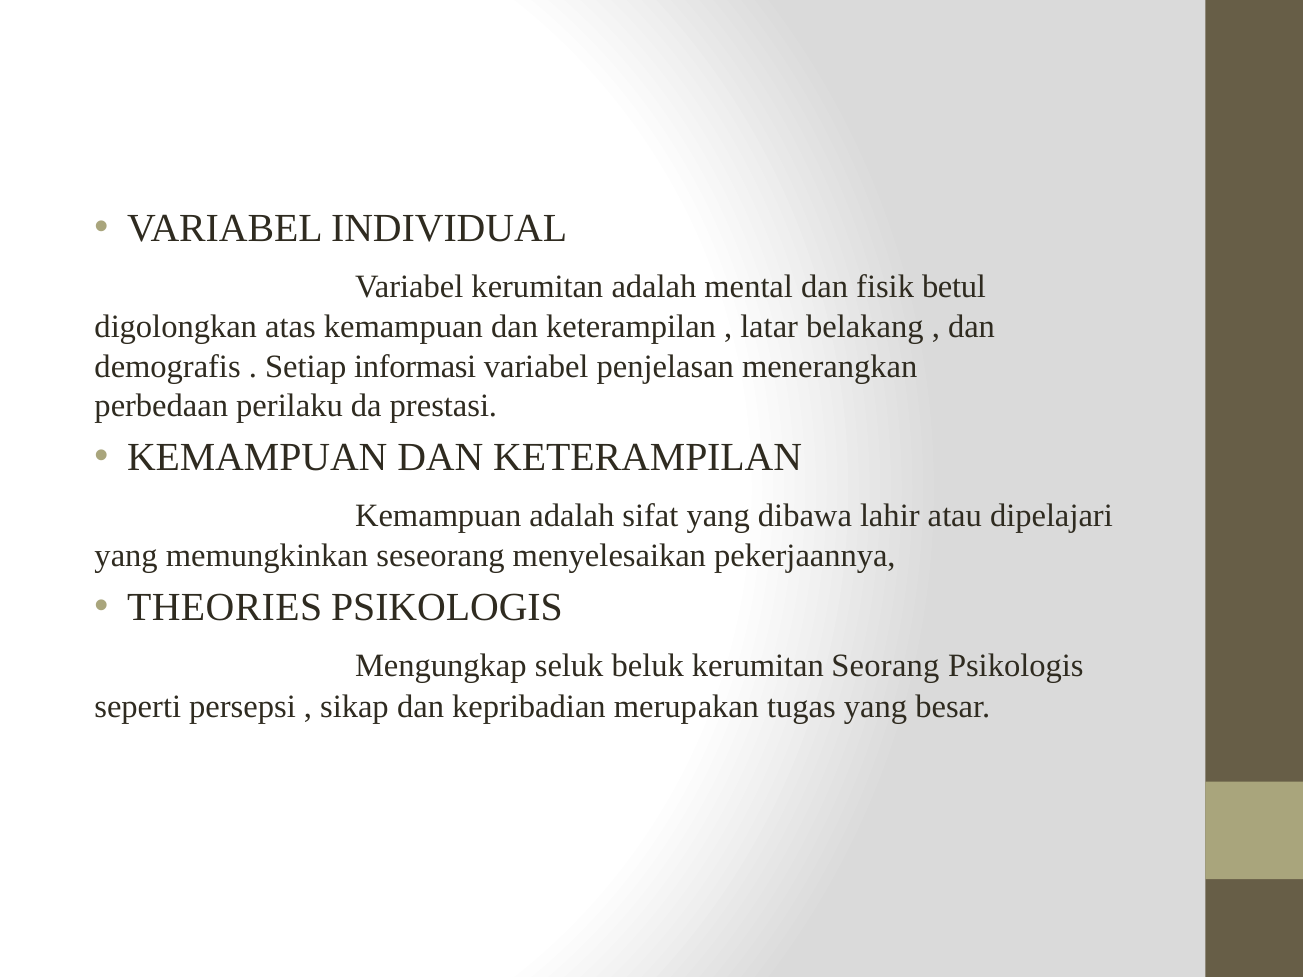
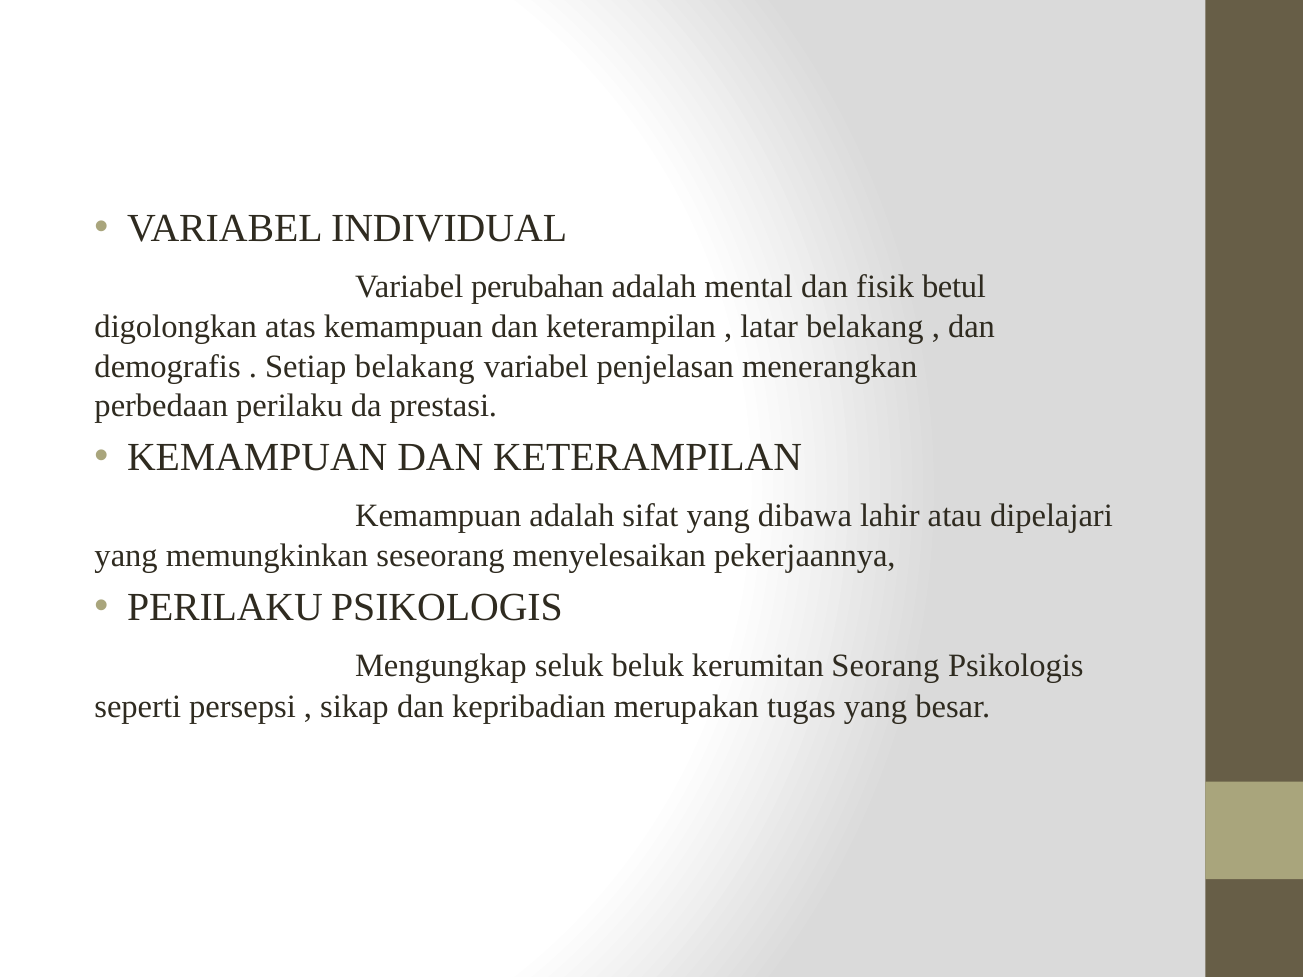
Variabel kerumitan: kerumitan -> perubahan (538, 287)
Setiap informasi: informasi -> belakang (415, 366)
THEORIES: THEORIES -> PERILAKU (225, 608)
